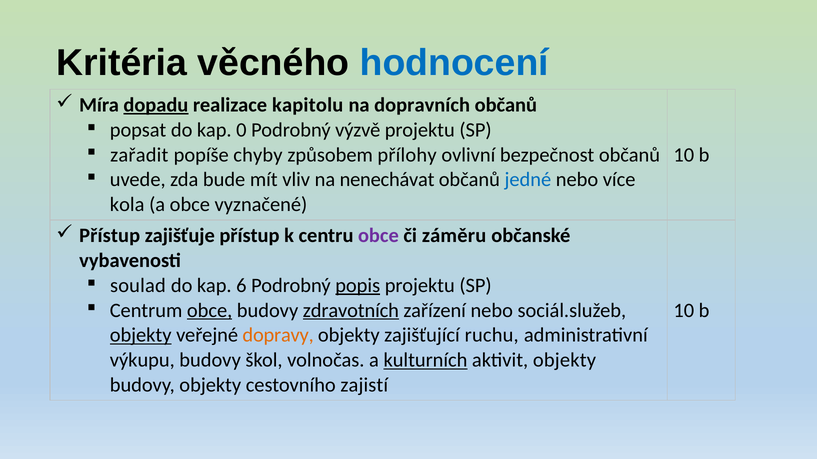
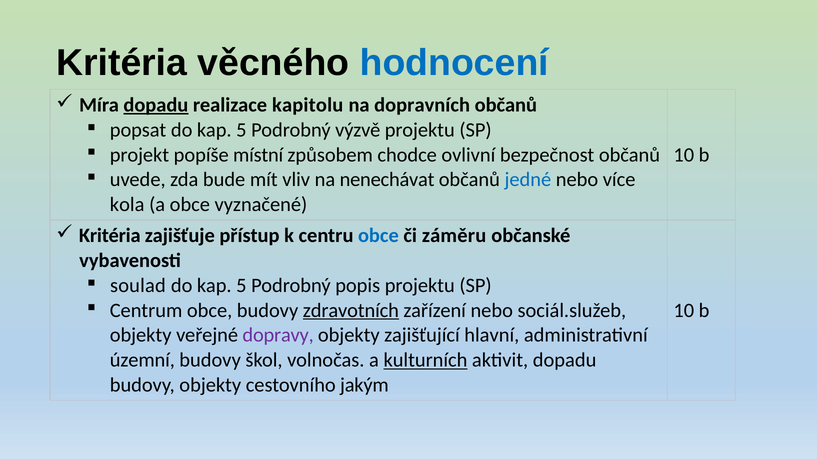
popsat do kap 0: 0 -> 5 (241, 130)
zařadit: zařadit -> projekt (139, 155)
chyby: chyby -> místní (258, 155)
přílohy: přílohy -> chodce (407, 155)
Přístup: Přístup -> Kritéria (110, 236)
obce colour: purple -> blue (378, 236)
6: 6 -> 5 (241, 286)
popis underline: present -> none (358, 286)
obce underline: present -> none (210, 311)
objekty underline: present -> none (141, 336)
dopravy colour: orange -> purple (278, 336)
ruchu: ruchu -> hlavní (492, 336)
výkupu: výkupu -> územní (142, 361)
aktivit objekty: objekty -> dopadu (565, 361)
zajistí: zajistí -> jakým (364, 385)
